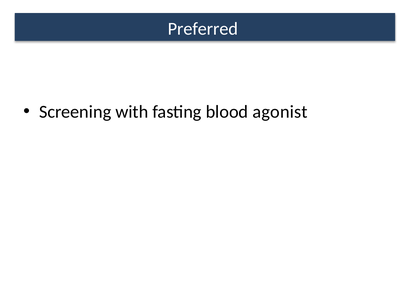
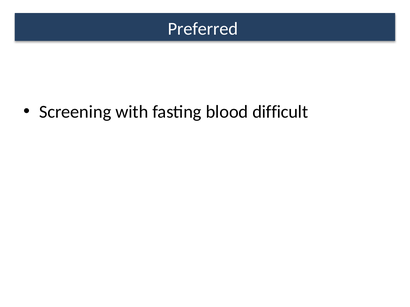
agonist: agonist -> difficult (280, 112)
